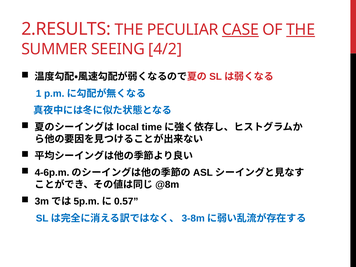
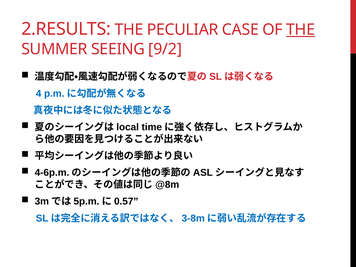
CASE underline: present -> none (240, 30)
4/2: 4/2 -> 9/2 (165, 49)
1: 1 -> 4 (39, 93)
